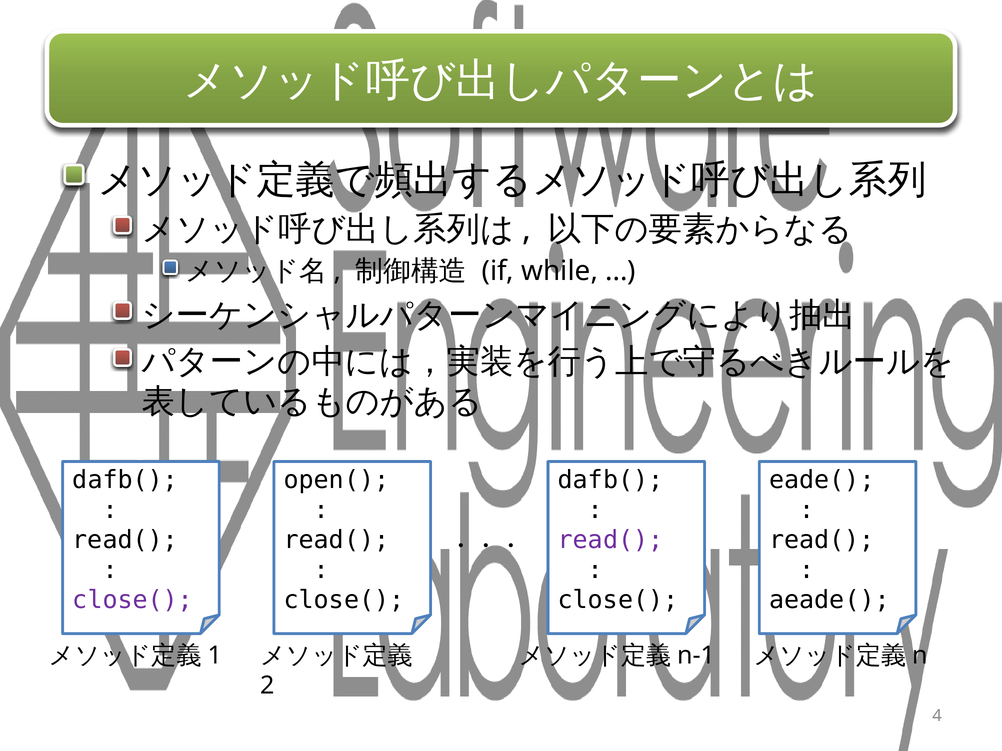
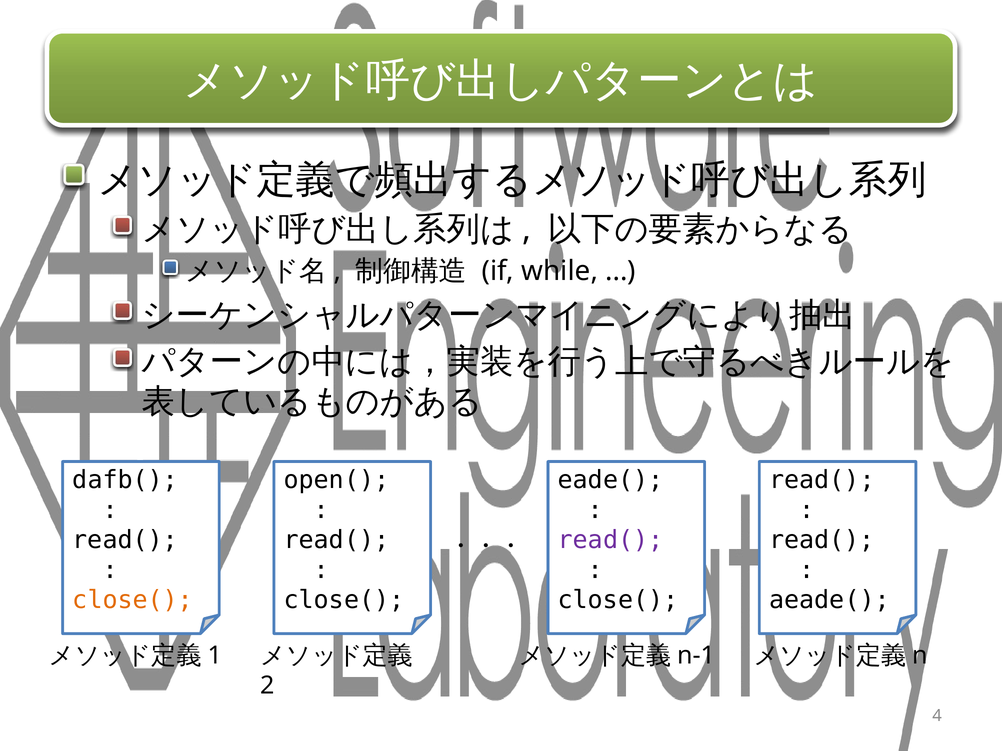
dafb(: dafb( -> eade( (611, 480)
eade(: eade( -> read( (822, 480)
close( colour: purple -> orange (133, 600)
